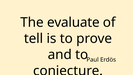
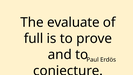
tell: tell -> full (34, 38)
